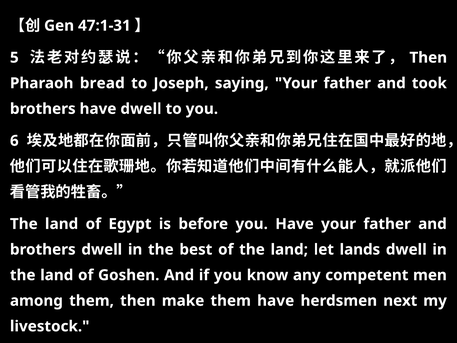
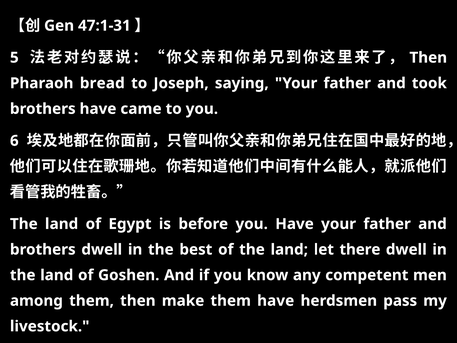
have dwell: dwell -> came (141, 109)
lands: lands -> there (360, 249)
next: next -> pass (400, 301)
